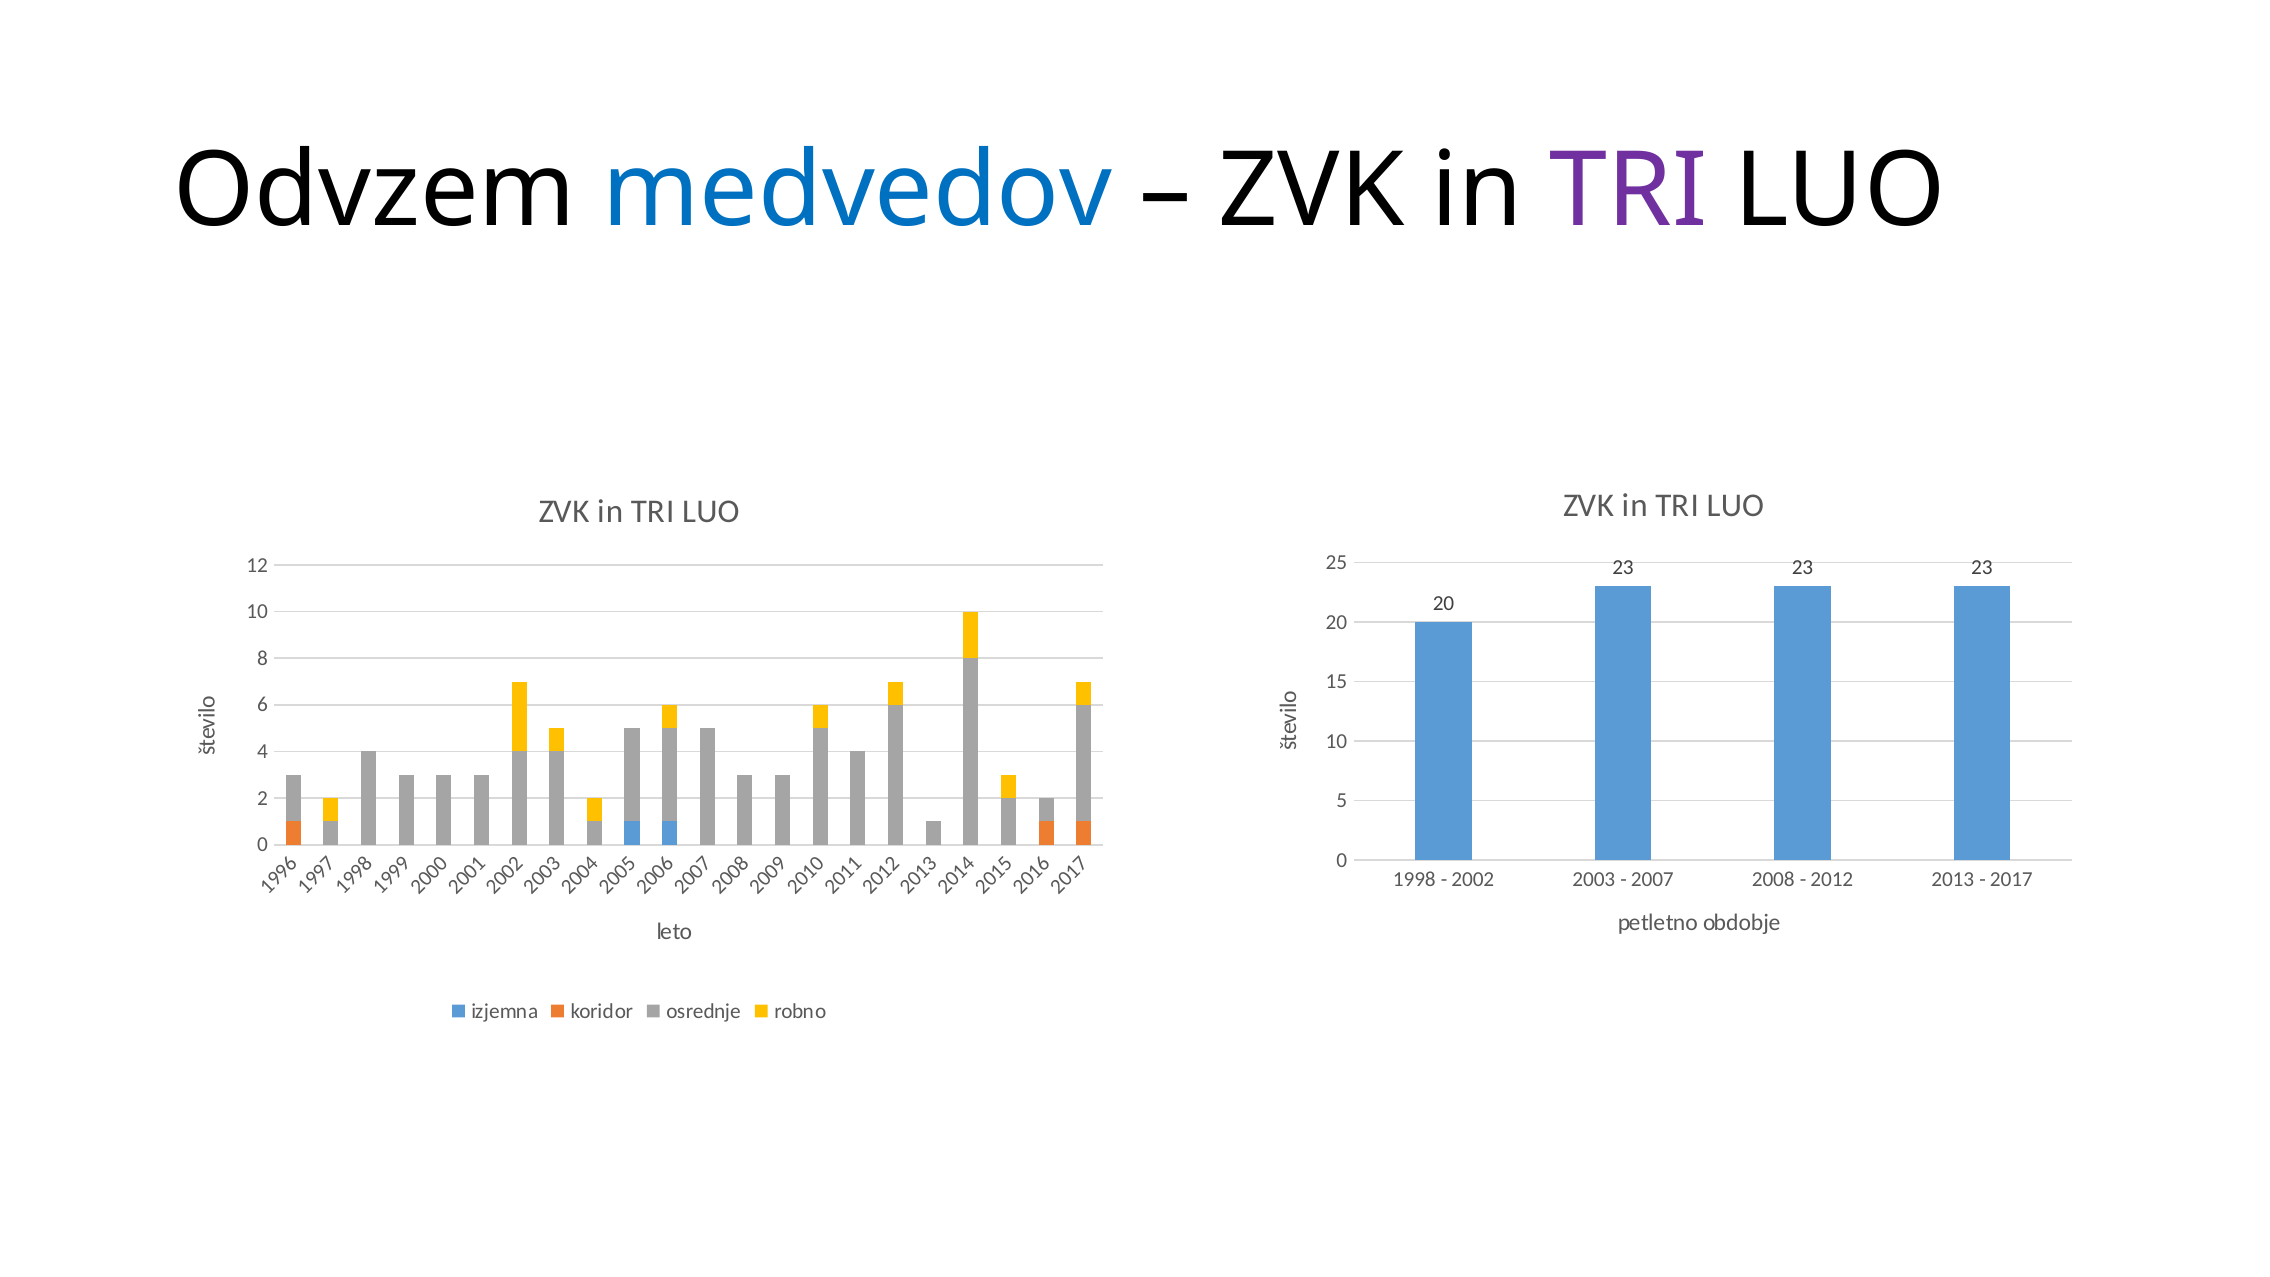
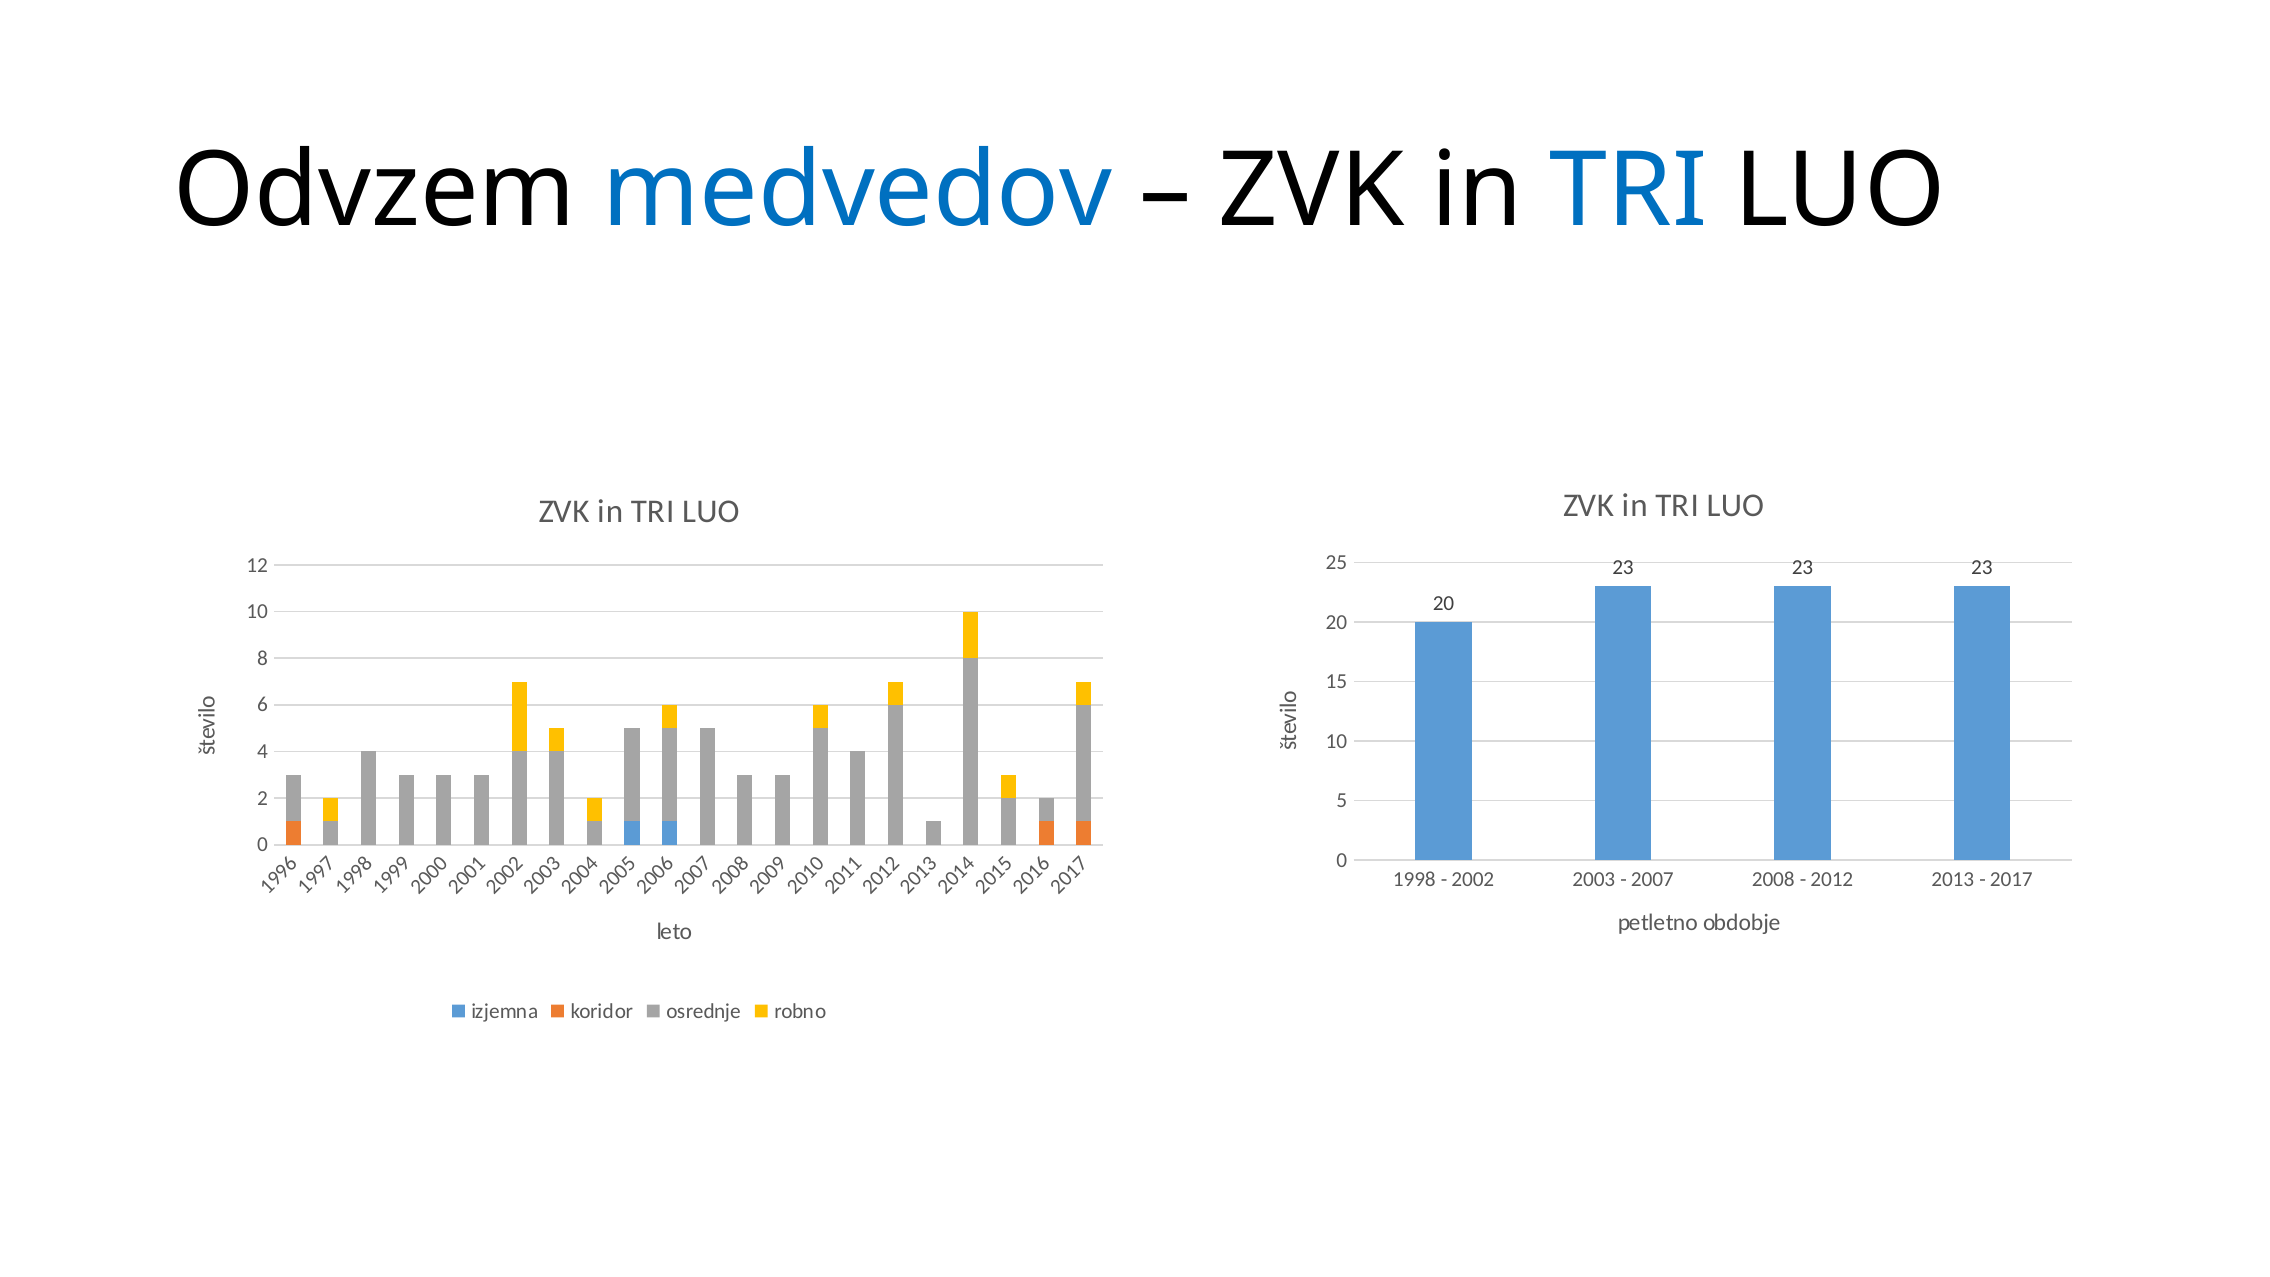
TRI colour: purple -> blue (1629, 191)
